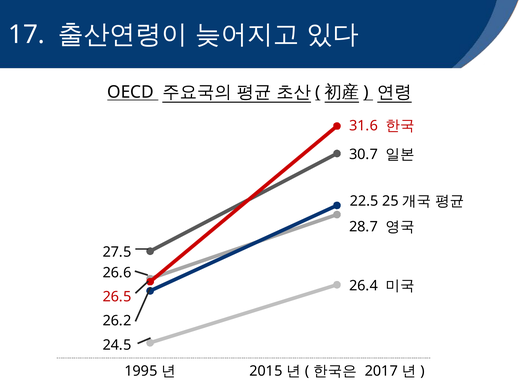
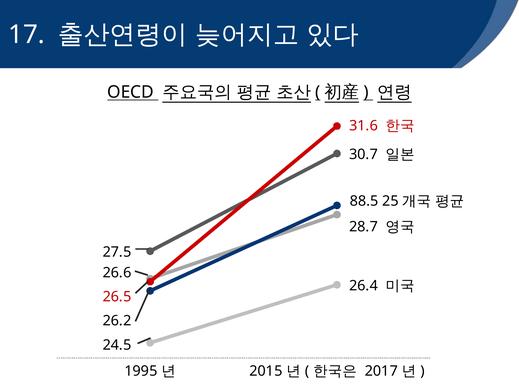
22.5: 22.5 -> 88.5 (364, 201)
